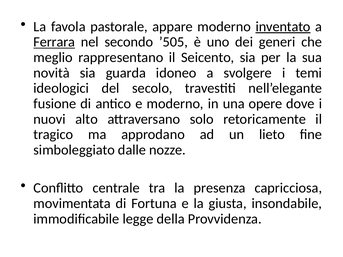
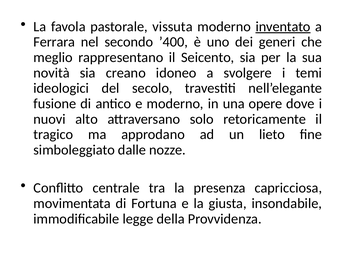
appare: appare -> vissuta (173, 27)
Ferrara underline: present -> none (54, 42)
’505: ’505 -> ’400 (174, 42)
guarda: guarda -> creano (126, 73)
